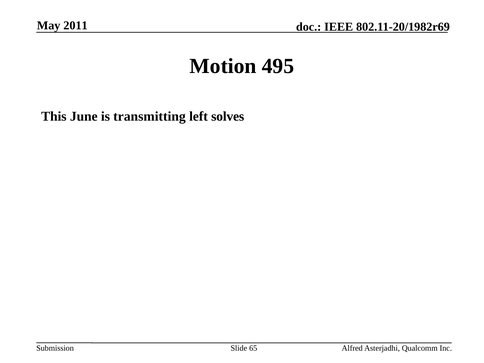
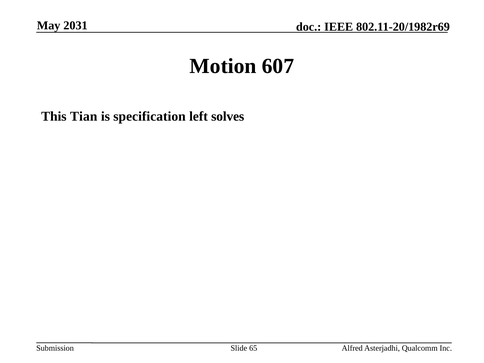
2011: 2011 -> 2031 (76, 26)
495: 495 -> 607 (278, 66)
June: June -> Tian (84, 116)
transmitting: transmitting -> specification (149, 116)
